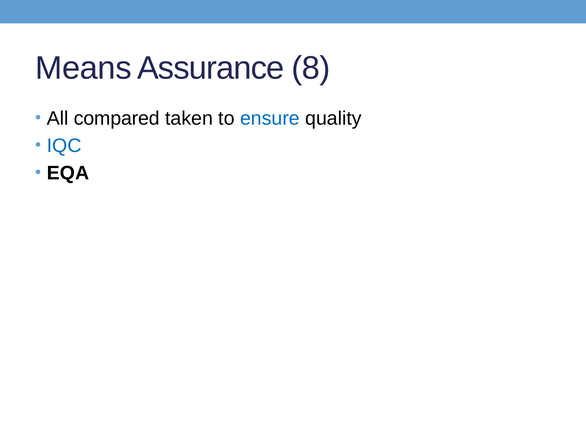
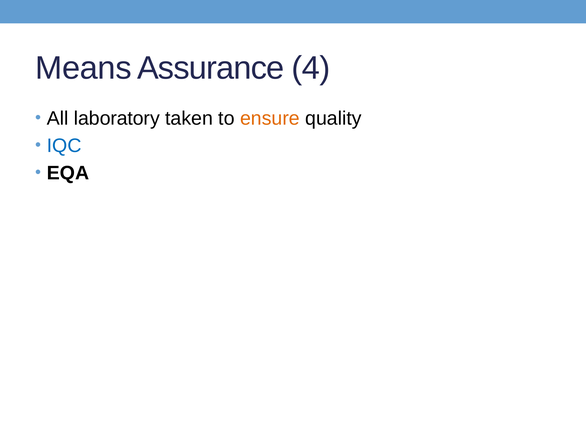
8: 8 -> 4 (311, 68)
compared: compared -> laboratory (117, 119)
ensure colour: blue -> orange (270, 119)
